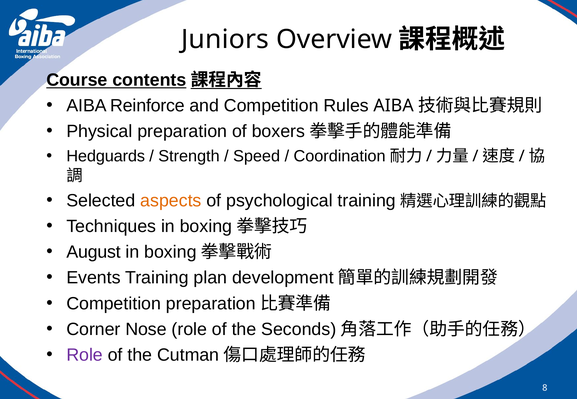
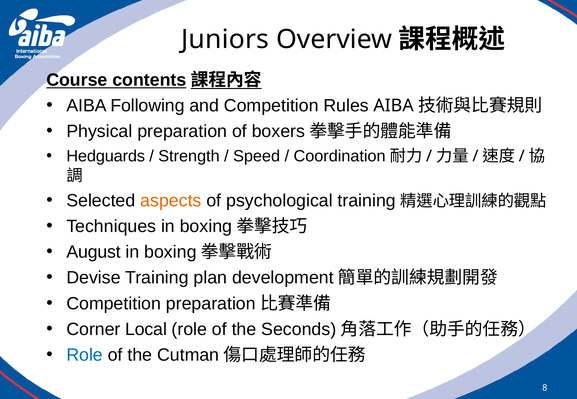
Reinforce: Reinforce -> Following (148, 106)
Events: Events -> Devise (93, 278)
Nose: Nose -> Local (146, 330)
Role colour: purple -> blue (85, 355)
